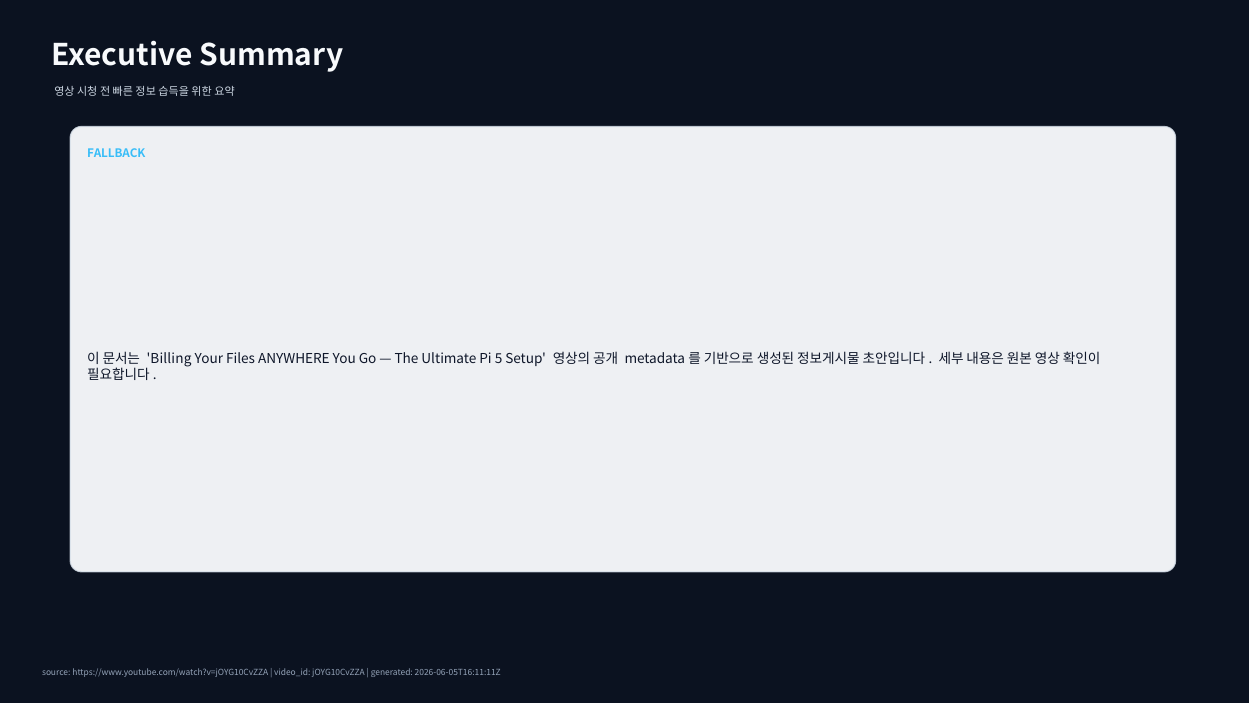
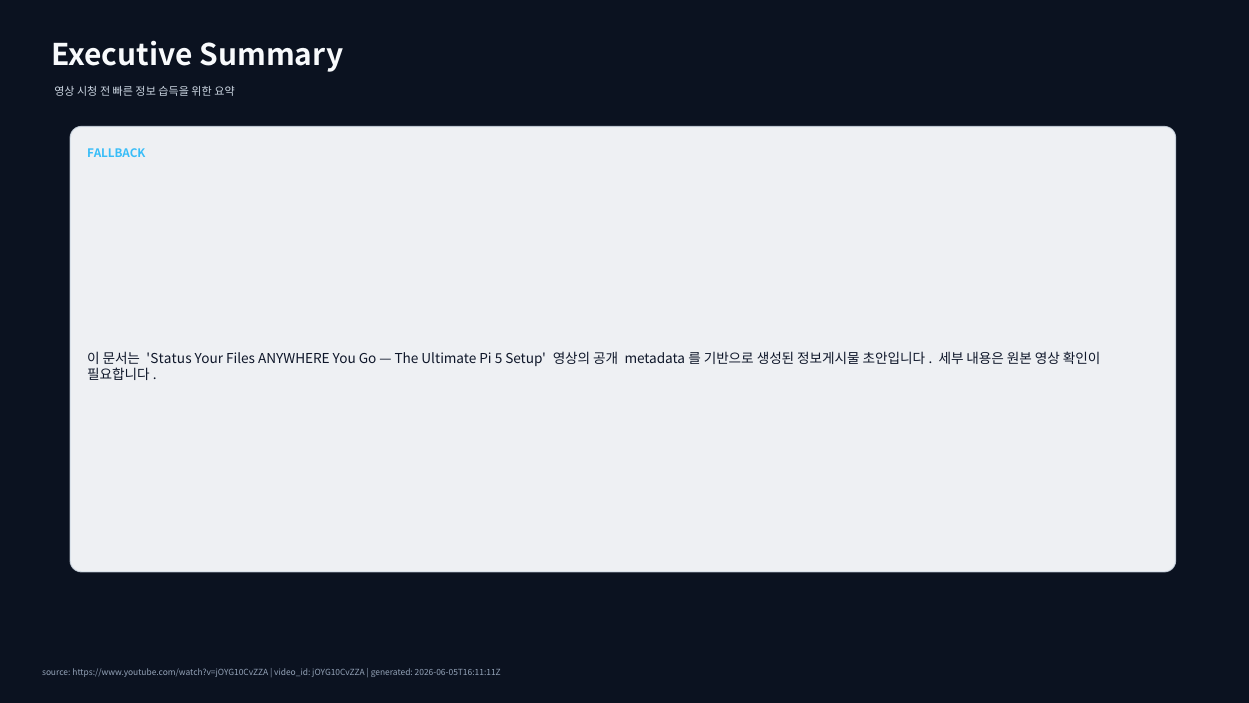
Billing: Billing -> Status (169, 359)
